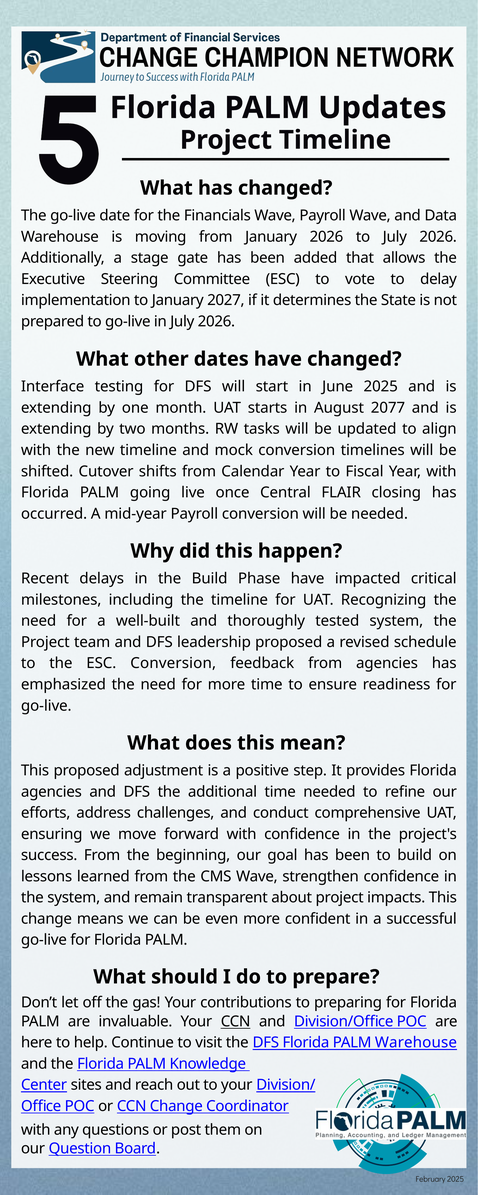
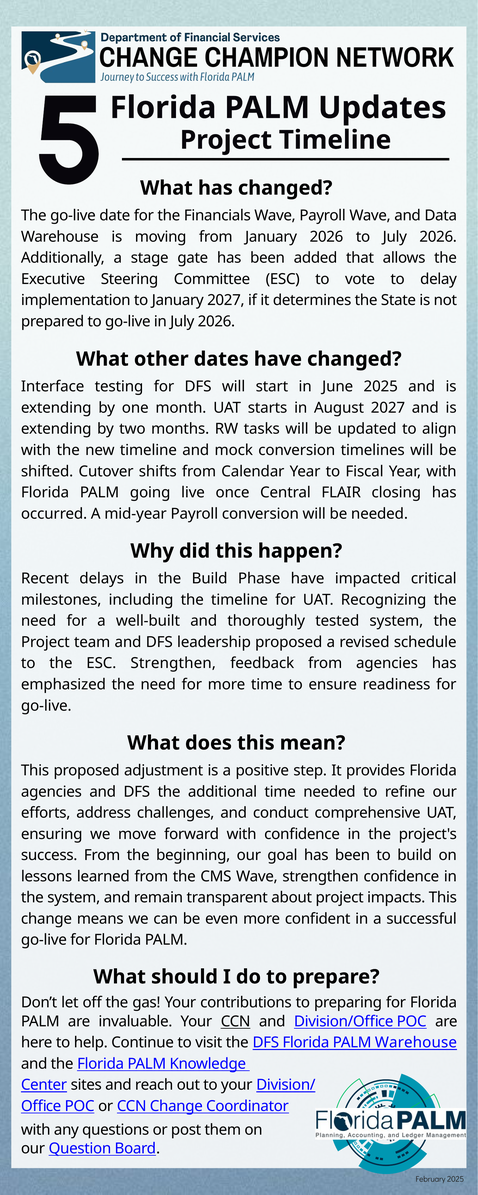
August 2077: 2077 -> 2027 (388, 408)
ESC Conversion: Conversion -> Strengthen (173, 663)
